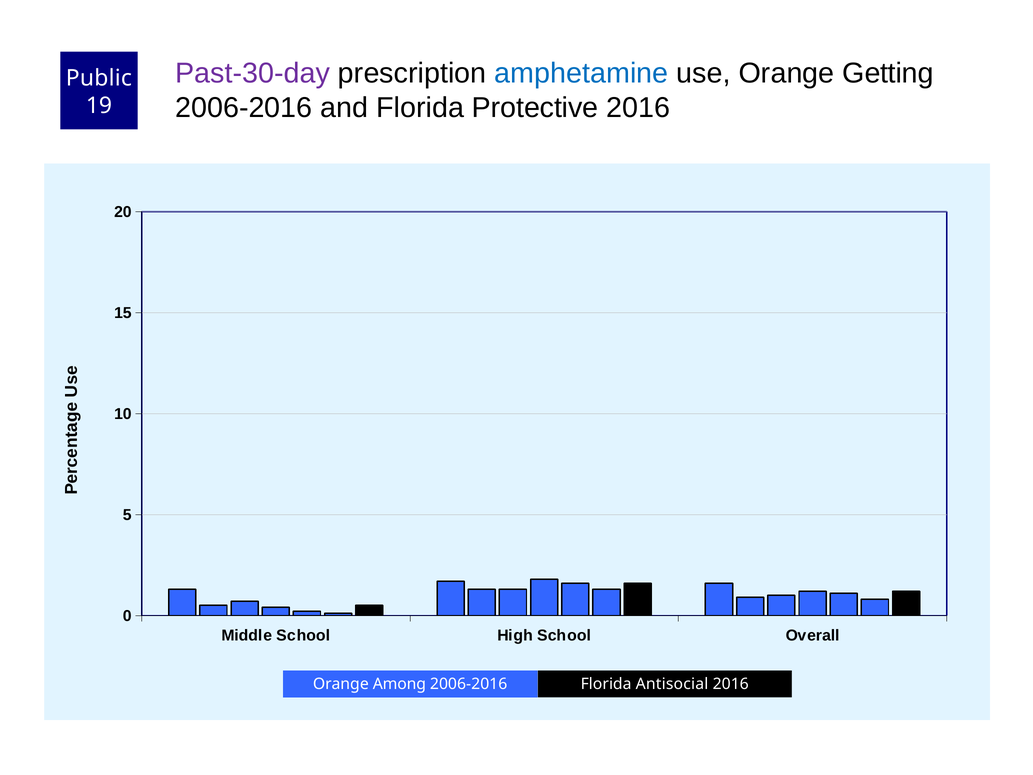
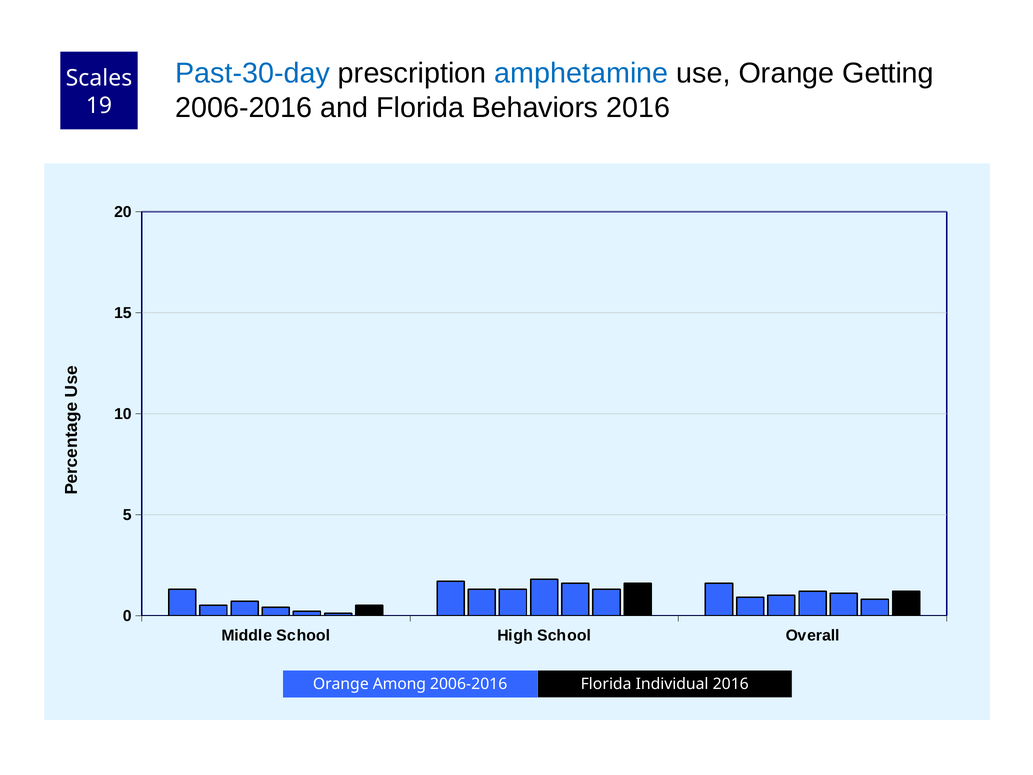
Past-30-day colour: purple -> blue (253, 73)
Public: Public -> Scales (99, 78)
Protective: Protective -> Behaviors (535, 108)
Antisocial: Antisocial -> Individual (672, 684)
